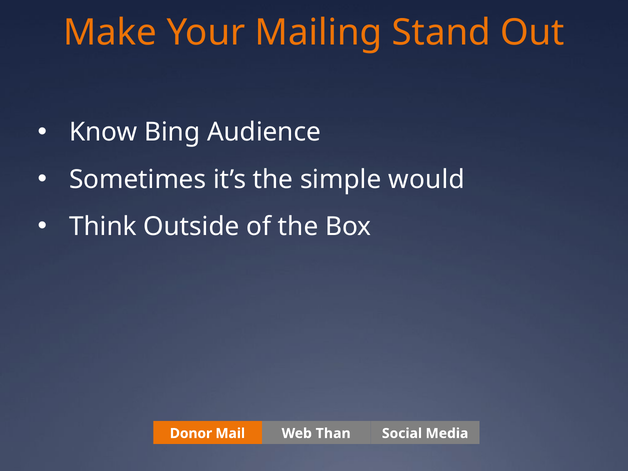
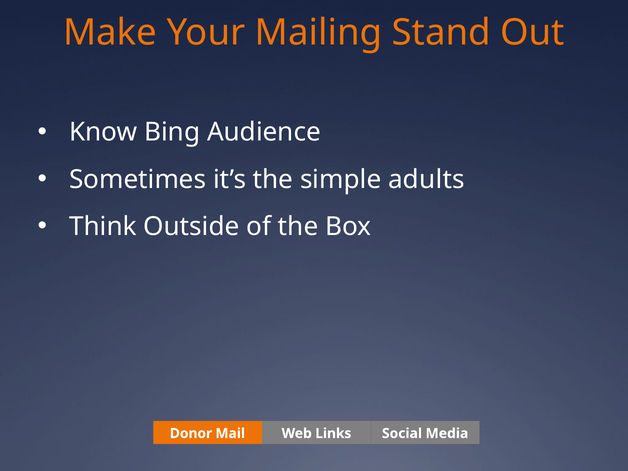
would: would -> adults (426, 179)
Than: Than -> Links (333, 433)
